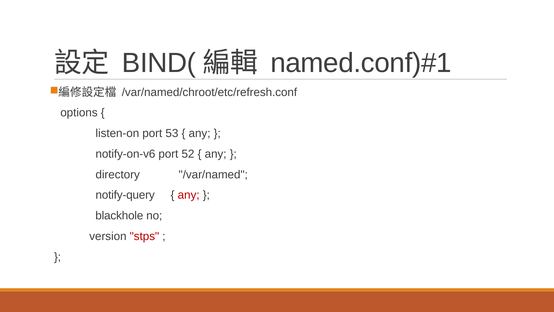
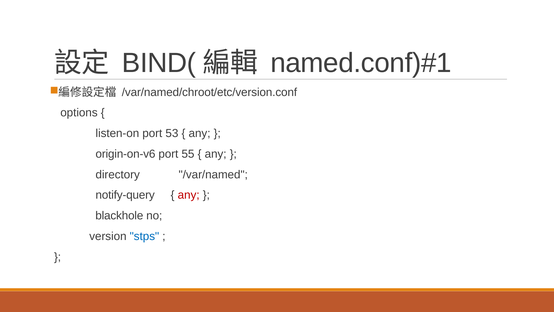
/var/named/chroot/etc/refresh.conf: /var/named/chroot/etc/refresh.conf -> /var/named/chroot/etc/version.conf (209, 92)
notify-on-v6: notify-on-v6 -> origin-on-v6 (125, 154)
52: 52 -> 55 (188, 154)
stps colour: red -> blue (144, 236)
